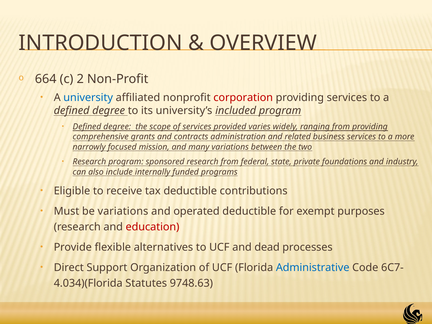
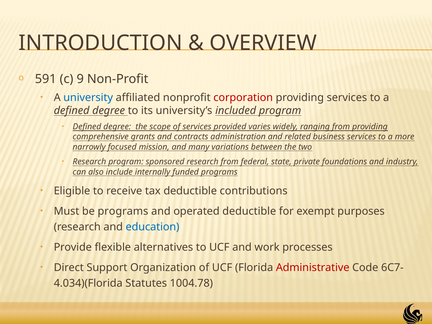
664: 664 -> 591 (46, 79)
2: 2 -> 9 (80, 79)
be variations: variations -> programs (123, 211)
education colour: red -> blue (153, 227)
dead: dead -> work (267, 247)
Administrative colour: blue -> red (313, 268)
9748.63: 9748.63 -> 1004.78 (191, 283)
